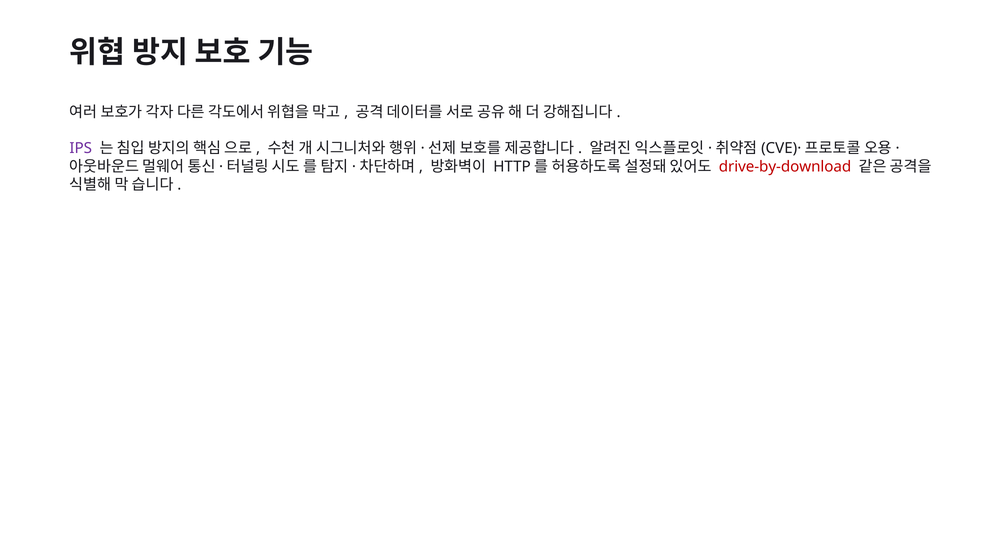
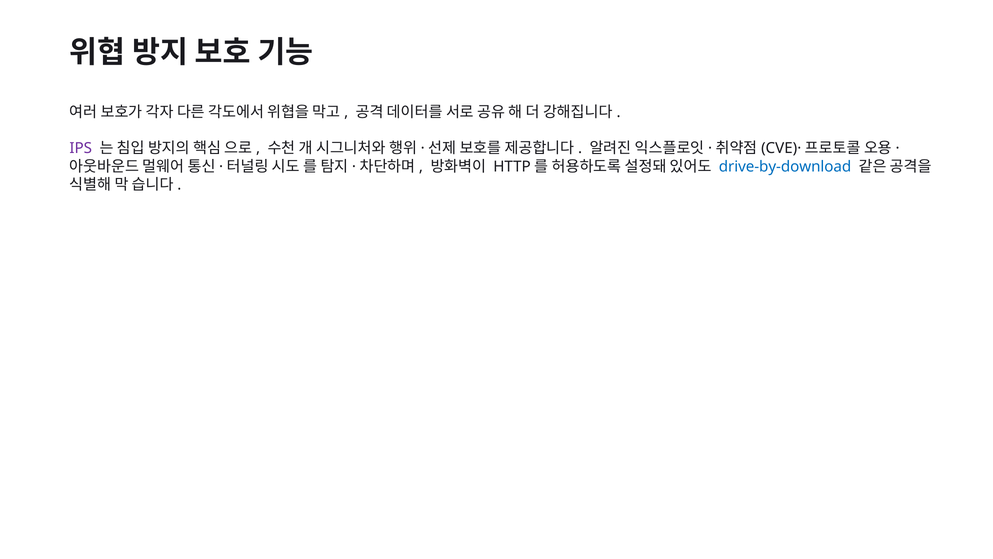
drive-by-download colour: red -> blue (785, 167)
